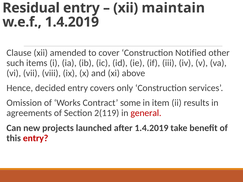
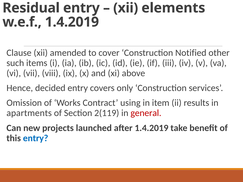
maintain: maintain -> elements (173, 8)
some: some -> using (130, 103)
agreements: agreements -> apartments (29, 113)
entry colour: red -> blue (36, 138)
